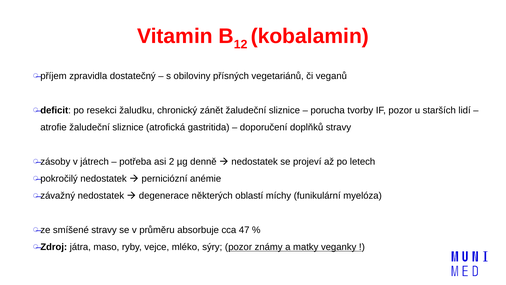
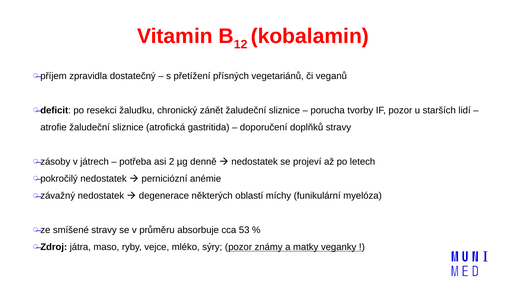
obiloviny: obiloviny -> přetížení (192, 76)
47: 47 -> 53 (244, 230)
